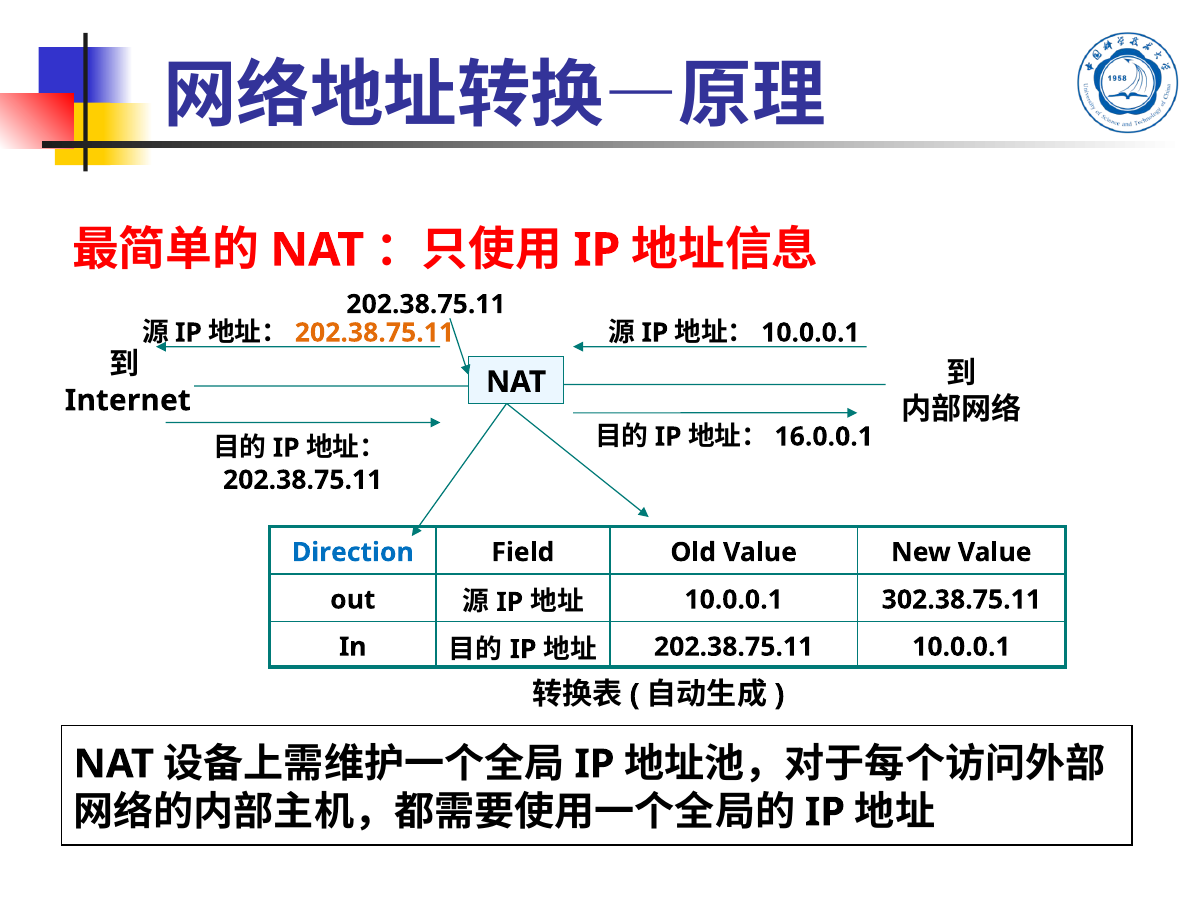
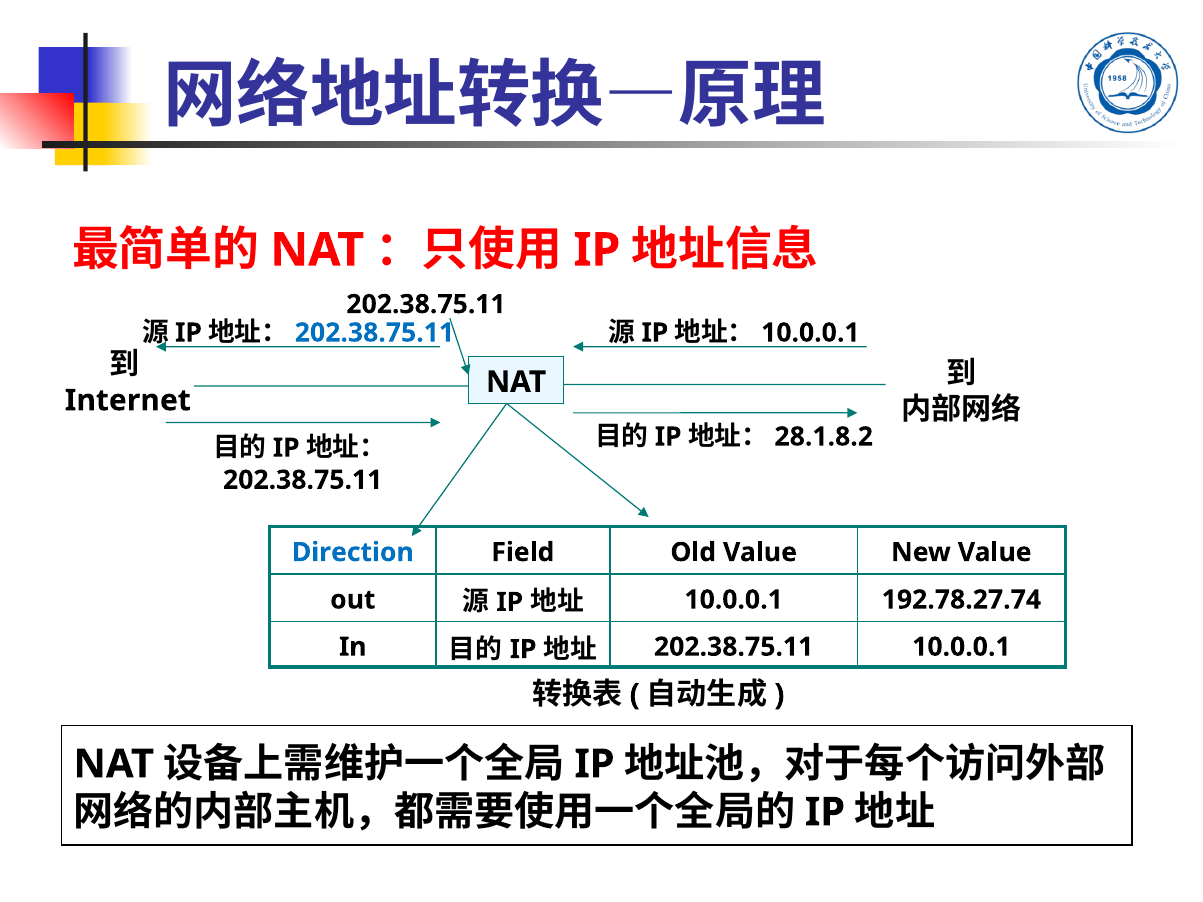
202.38.75.11 colour: orange -> blue (374, 333)
16.0.0.1: 16.0.0.1 -> 28.1.8.2 (824, 437)
302.38.75.11: 302.38.75.11 -> 192.78.27.74 (961, 600)
